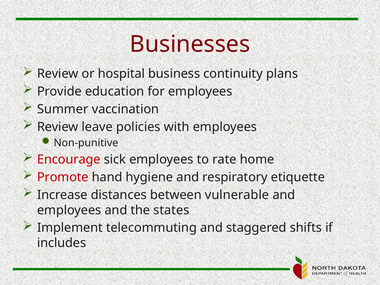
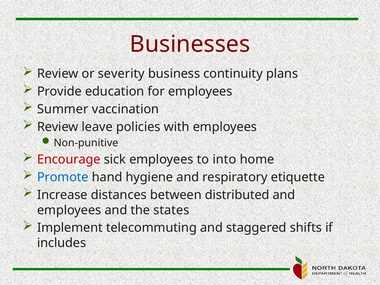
hospital: hospital -> severity (121, 74)
rate: rate -> into (224, 159)
Promote colour: red -> blue (63, 177)
vulnerable: vulnerable -> distributed (237, 195)
